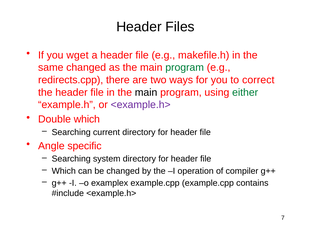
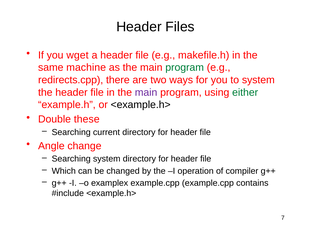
same changed: changed -> machine (86, 68)
to correct: correct -> system (258, 80)
main colour: black -> purple (146, 92)
<example.h> colour: purple -> black (141, 105)
Double which: which -> these (87, 119)
specific: specific -> change (84, 146)
